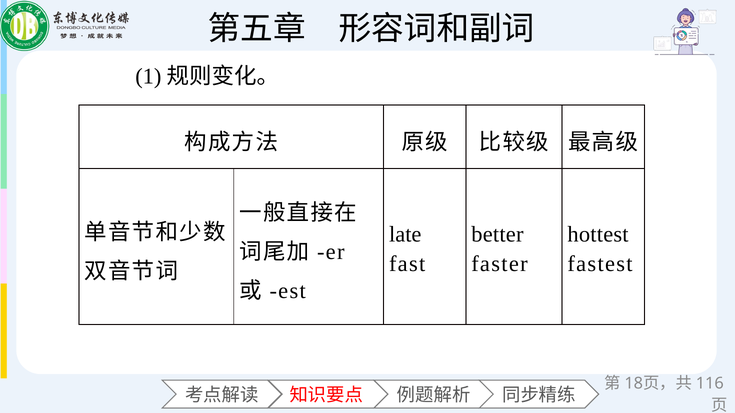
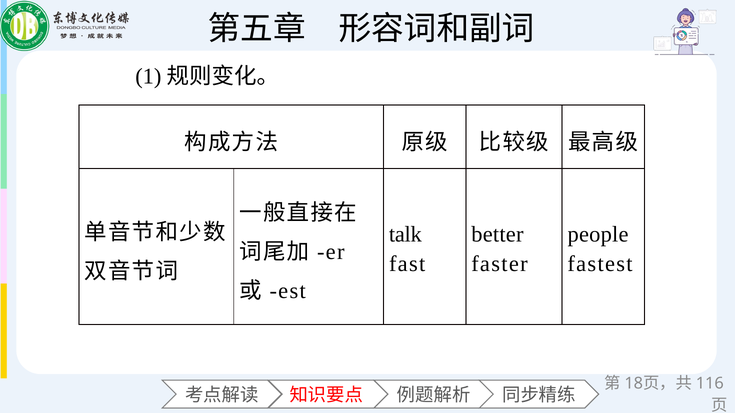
late: late -> talk (405, 234)
hottest: hottest -> people (598, 234)
